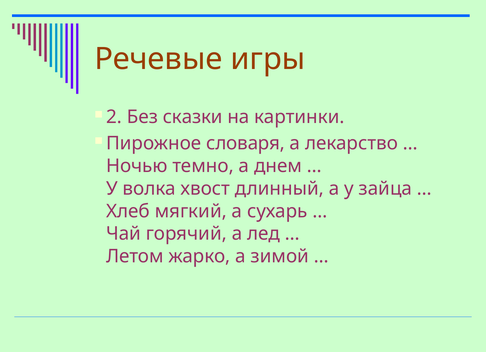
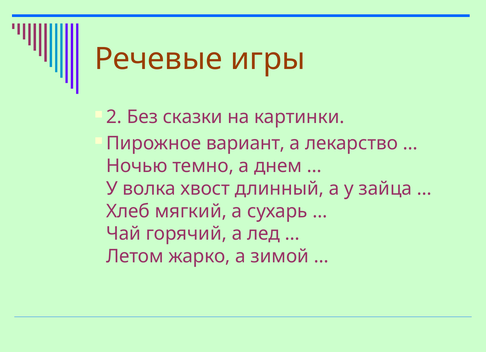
словаря: словаря -> вариант (246, 143)
